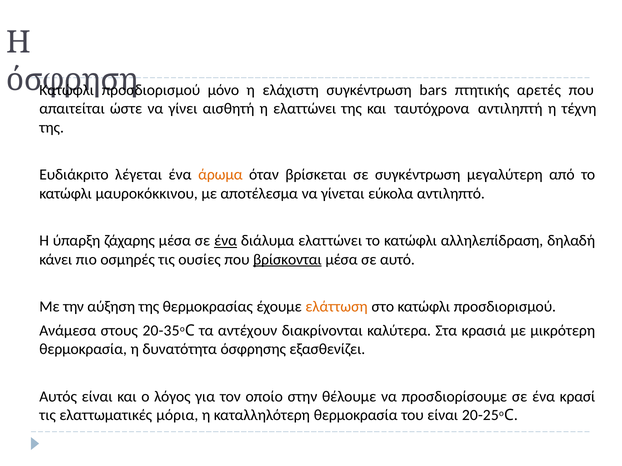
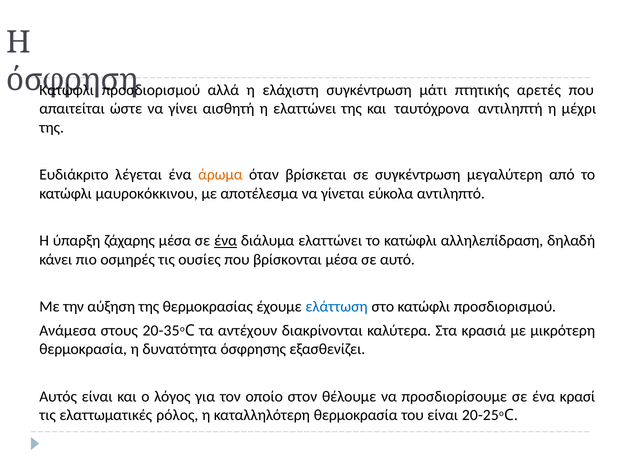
μόνο: μόνο -> αλλά (223, 90)
bars: bars -> μάτι (433, 90)
τέχνη: τέχνη -> μέχρι (579, 109)
βρίσκονται underline: present -> none (287, 260)
ελάττωση colour: orange -> blue (337, 307)
στην: στην -> στον (302, 397)
μόρια: μόρια -> ρόλος (177, 416)
